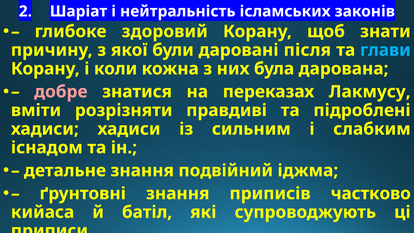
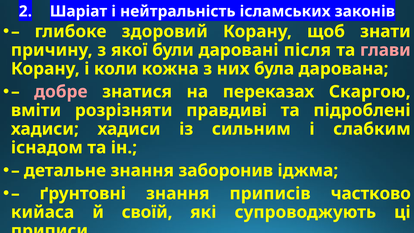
глави colour: light blue -> pink (385, 50)
Лакмусу: Лакмусу -> Скаргою (370, 92)
подвійний: подвійний -> заборонив (226, 170)
батіл: батіл -> своїй (147, 212)
